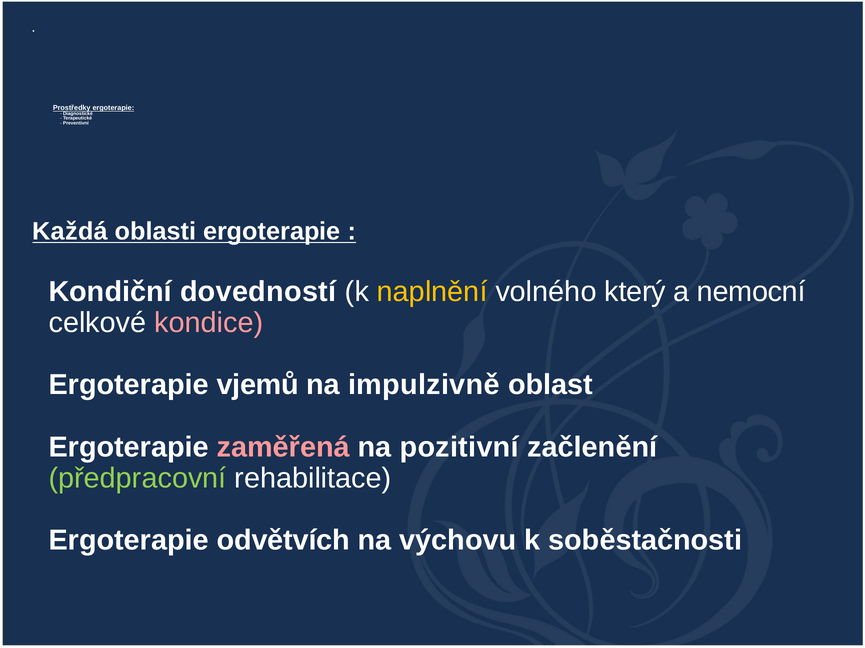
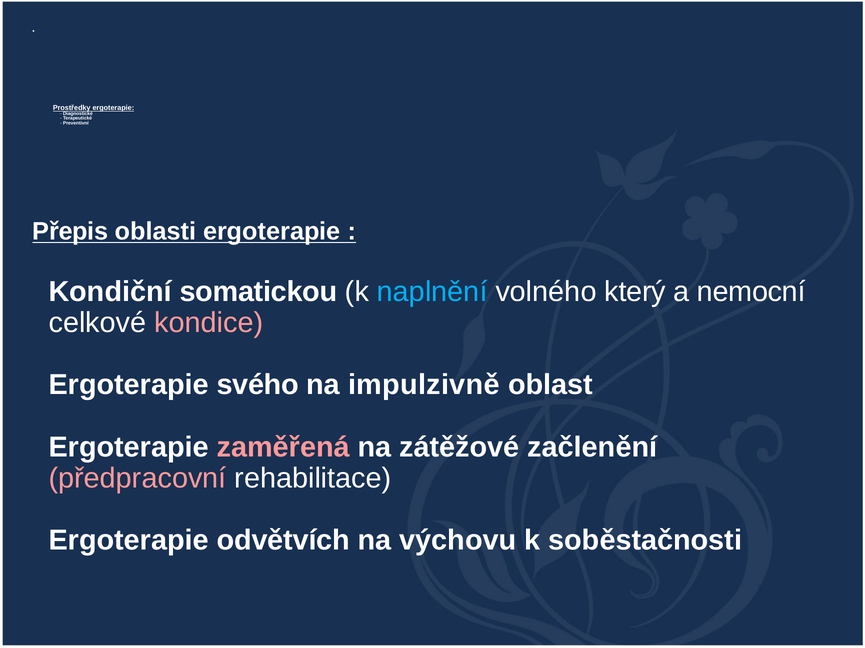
Každá: Každá -> Přepis (70, 232)
dovedností: dovedností -> somatickou (259, 292)
naplnění colour: yellow -> light blue (432, 292)
vjemů: vjemů -> svého (258, 385)
pozitivní: pozitivní -> zátěžové (459, 448)
předpracovní colour: light green -> pink (138, 479)
